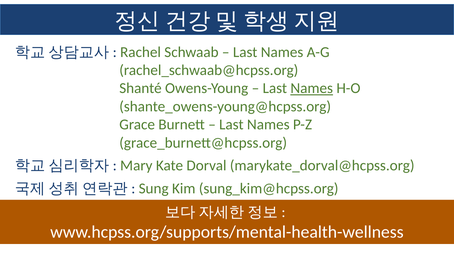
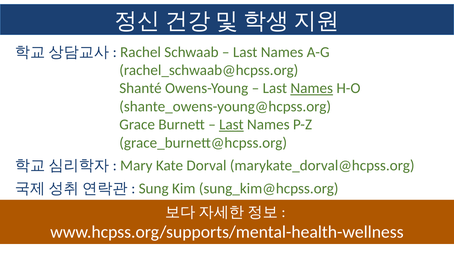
Last underline: none -> present (231, 125)
